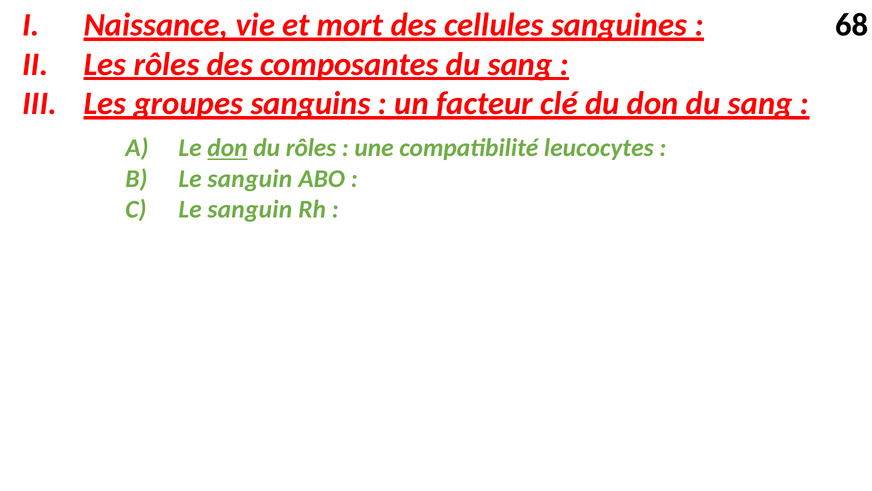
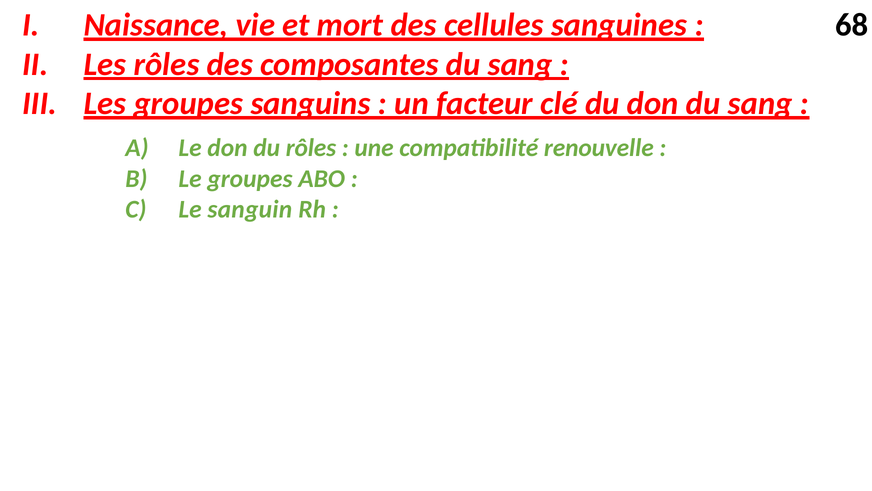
don underline: present -> none (227, 148)
leucocytes: leucocytes -> renouvelle (599, 148)
sanguin: sanguin -> groupes (250, 178)
